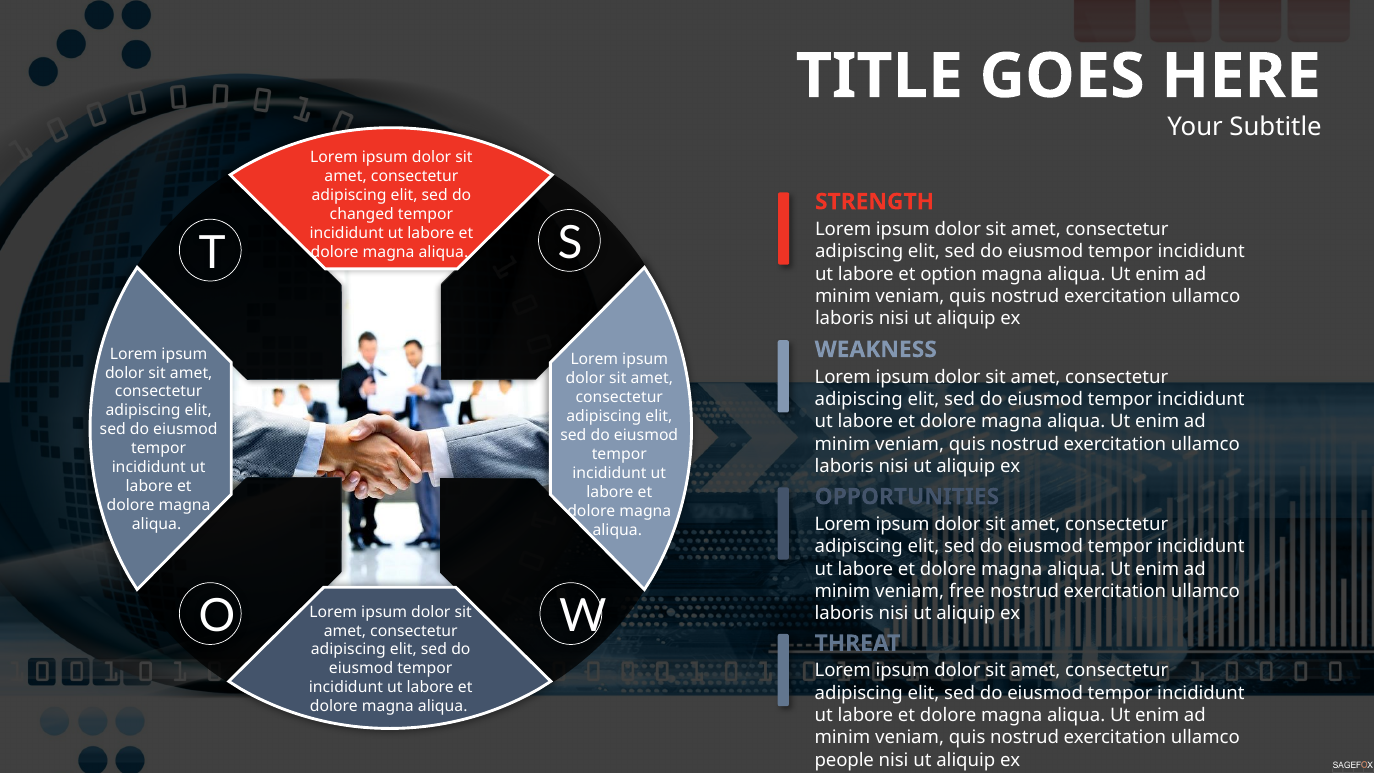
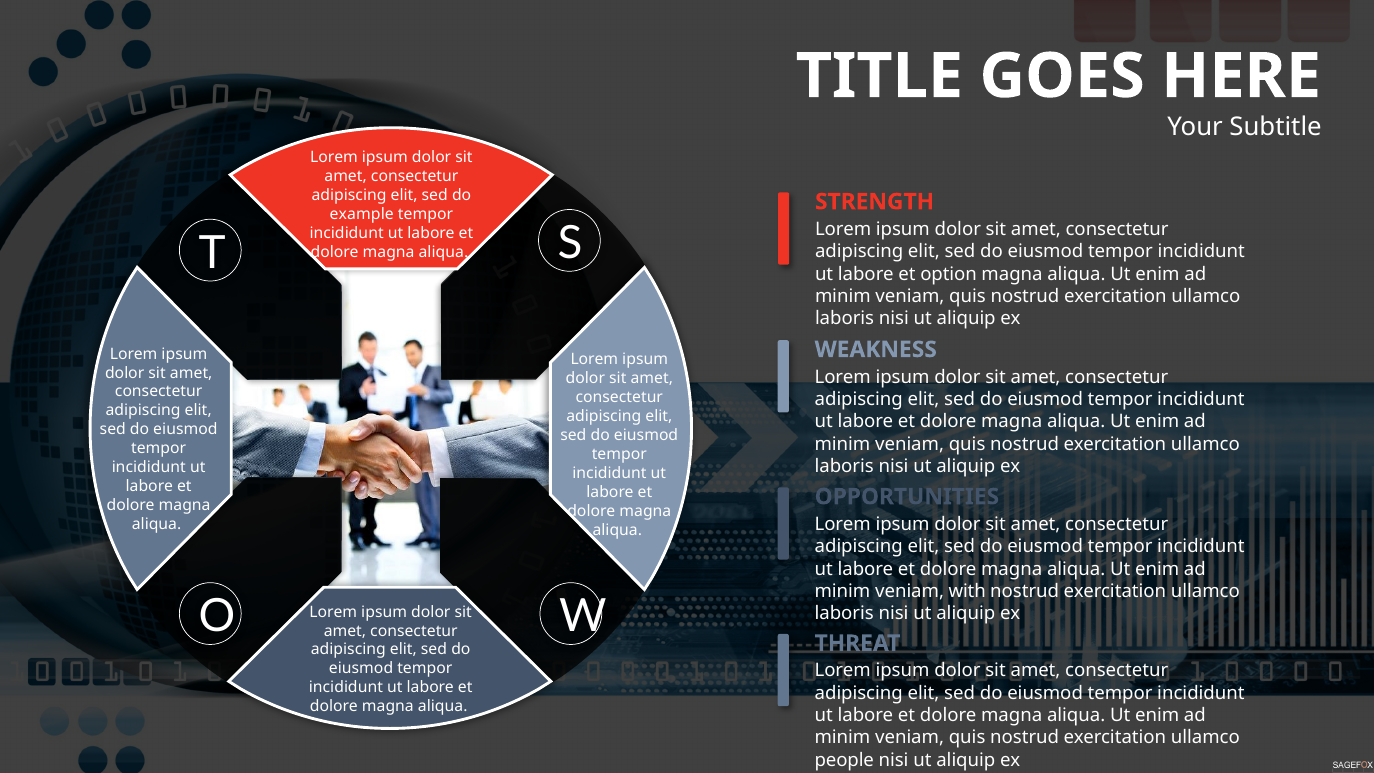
changed: changed -> example (362, 214)
free: free -> with (967, 591)
